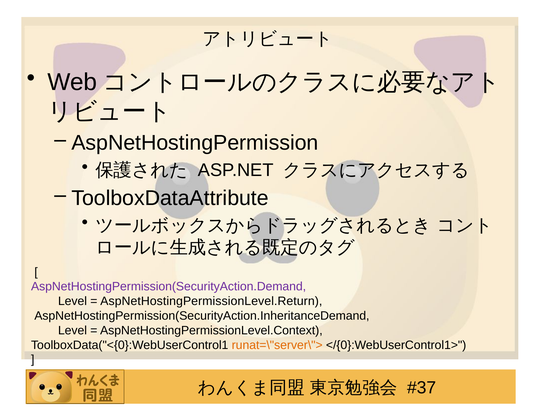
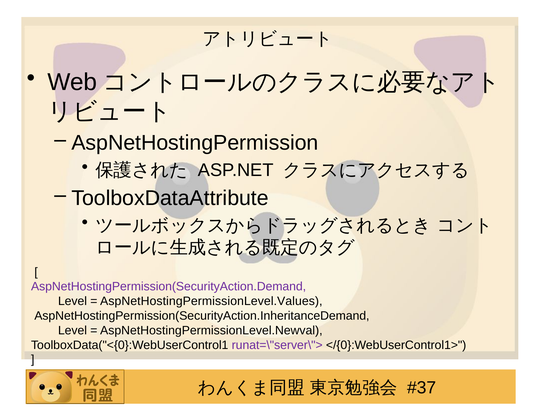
AspNetHostingPermissionLevel.Return: AspNetHostingPermissionLevel.Return -> AspNetHostingPermissionLevel.Values (211, 301)
AspNetHostingPermissionLevel.Context: AspNetHostingPermissionLevel.Context -> AspNetHostingPermissionLevel.Newval (211, 330)
runat=\"server\"> colour: orange -> purple (277, 345)
